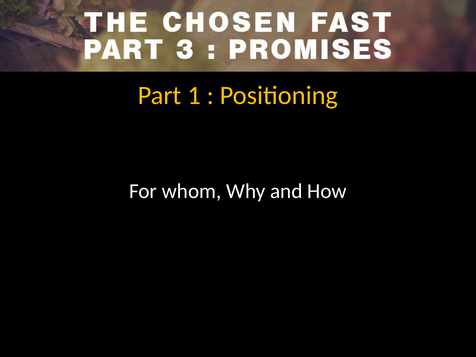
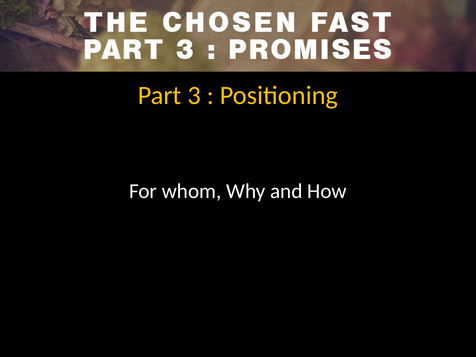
1: 1 -> 3 (194, 95)
